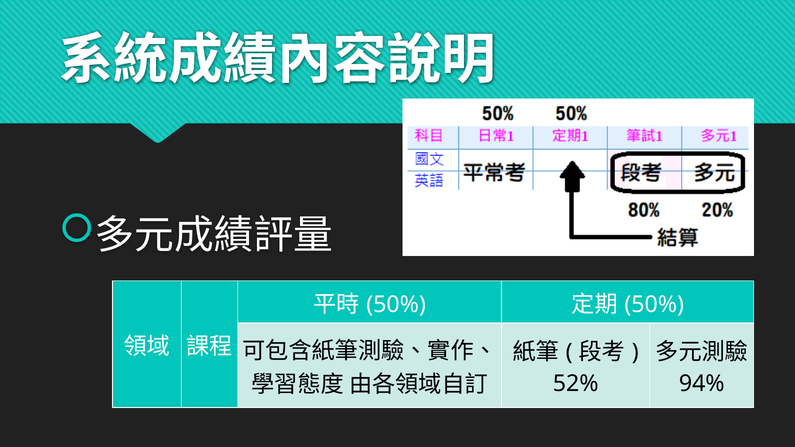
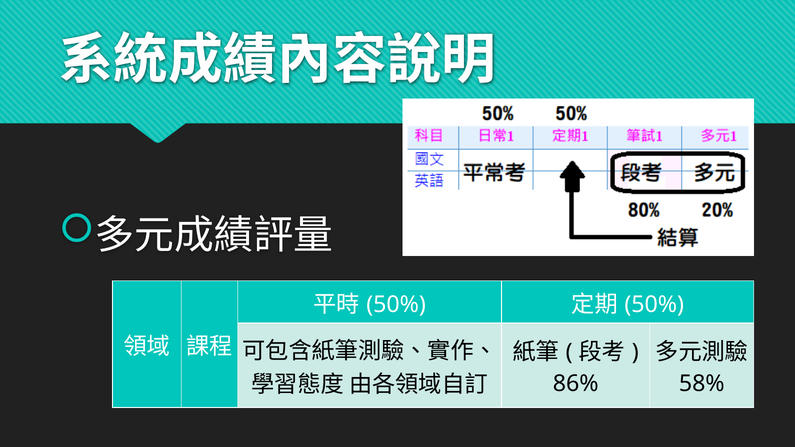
52%: 52% -> 86% (576, 384)
94%: 94% -> 58% (702, 384)
